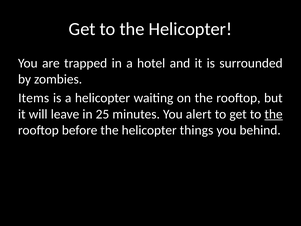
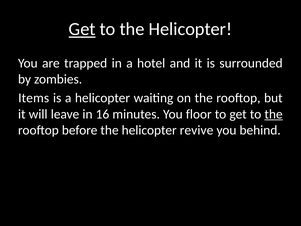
Get underline: none -> present (82, 29)
25: 25 -> 16 (102, 114)
alert: alert -> floor (199, 114)
things: things -> revive (197, 130)
